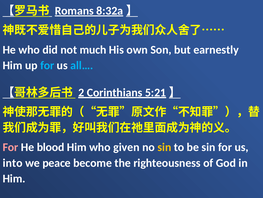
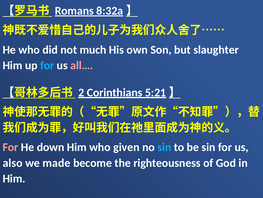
earnestly: earnestly -> slaughter (216, 50)
all… colour: light blue -> pink (82, 65)
blood: blood -> down (51, 147)
sin colour: yellow -> light blue (164, 147)
into: into -> also (13, 162)
peace: peace -> made (56, 162)
